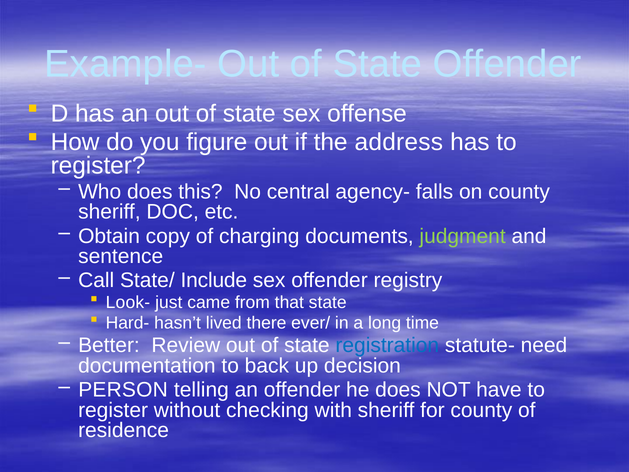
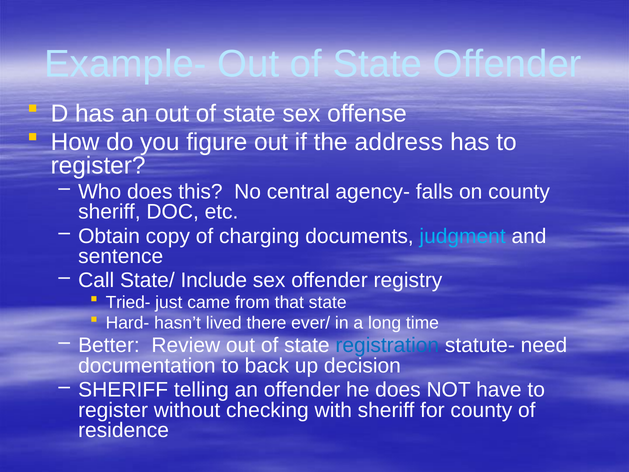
judgment colour: light green -> light blue (463, 236)
Look-: Look- -> Tried- (128, 303)
PERSON: PERSON -> SHERIFF (123, 390)
